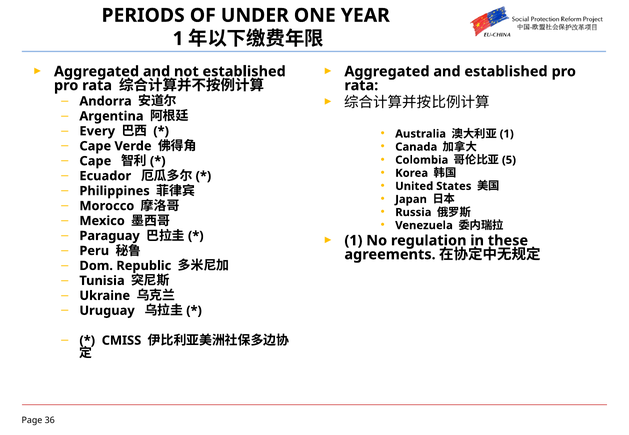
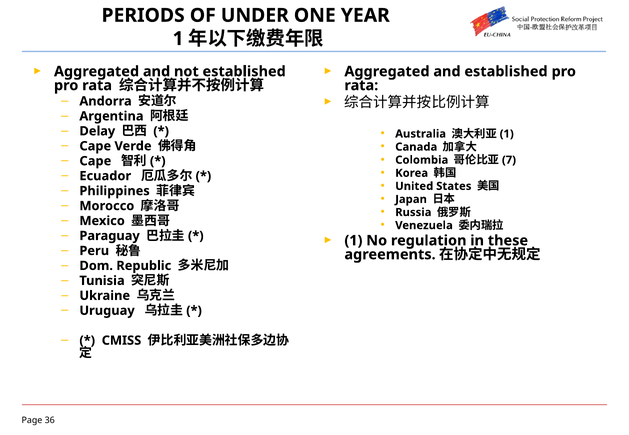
Every: Every -> Delay (97, 131)
5: 5 -> 7 (509, 160)
